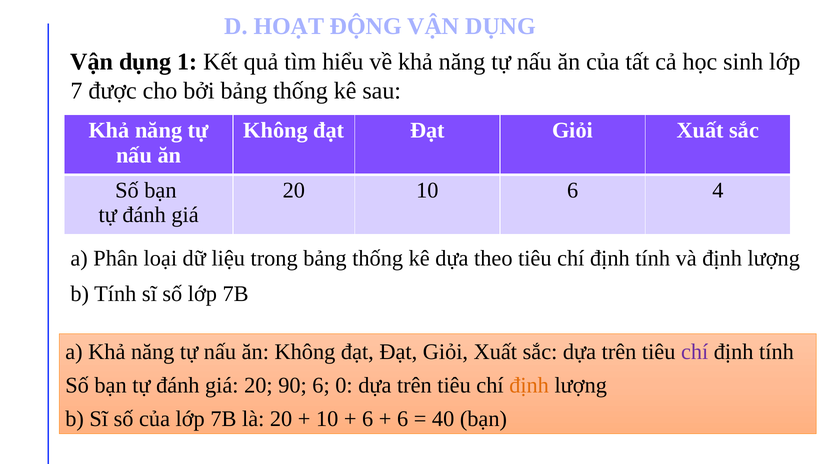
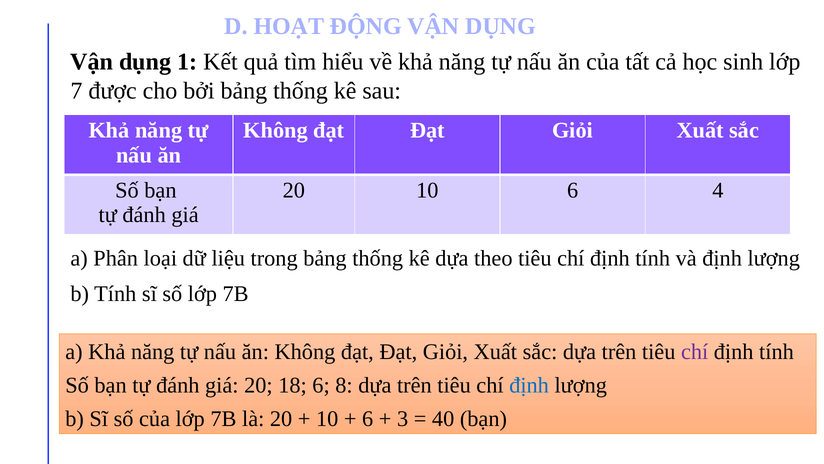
90: 90 -> 18 (293, 385)
0: 0 -> 8 (344, 385)
định colour: orange -> blue (529, 385)
6: 6 -> 3 (403, 419)
